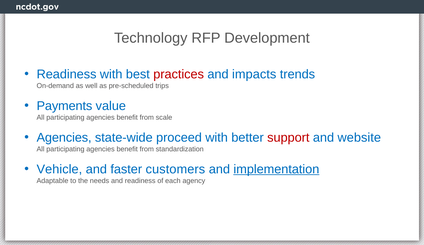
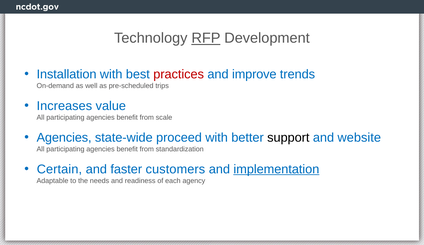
RFP underline: none -> present (206, 38)
Readiness: Readiness -> Installation (67, 74)
impacts: impacts -> improve (254, 74)
Payments: Payments -> Increases (64, 106)
support colour: red -> black (288, 137)
Vehicle: Vehicle -> Certain (59, 169)
